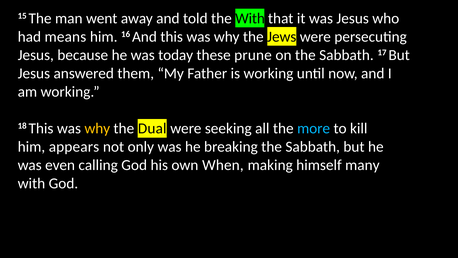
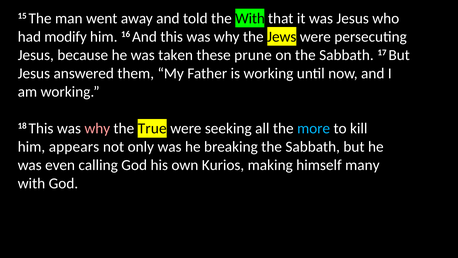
means: means -> modify (66, 37)
today: today -> taken (176, 55)
why colour: yellow -> pink (97, 128)
Dual: Dual -> True (152, 128)
When: When -> Kurios (223, 165)
